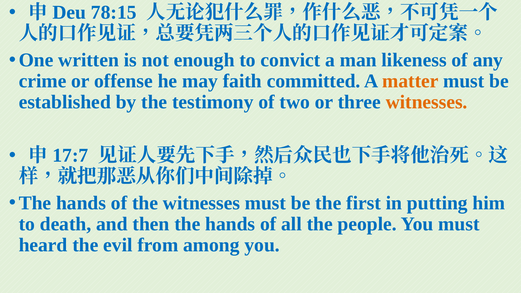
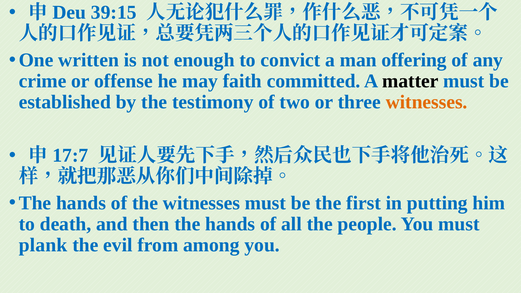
78:15: 78:15 -> 39:15 (114, 12)
likeness: likeness -> offering (414, 60)
matter colour: orange -> black (410, 81)
heard: heard -> plank (43, 245)
